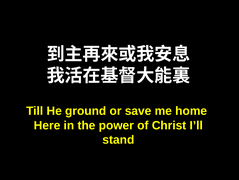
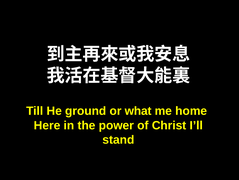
save: save -> what (138, 111)
